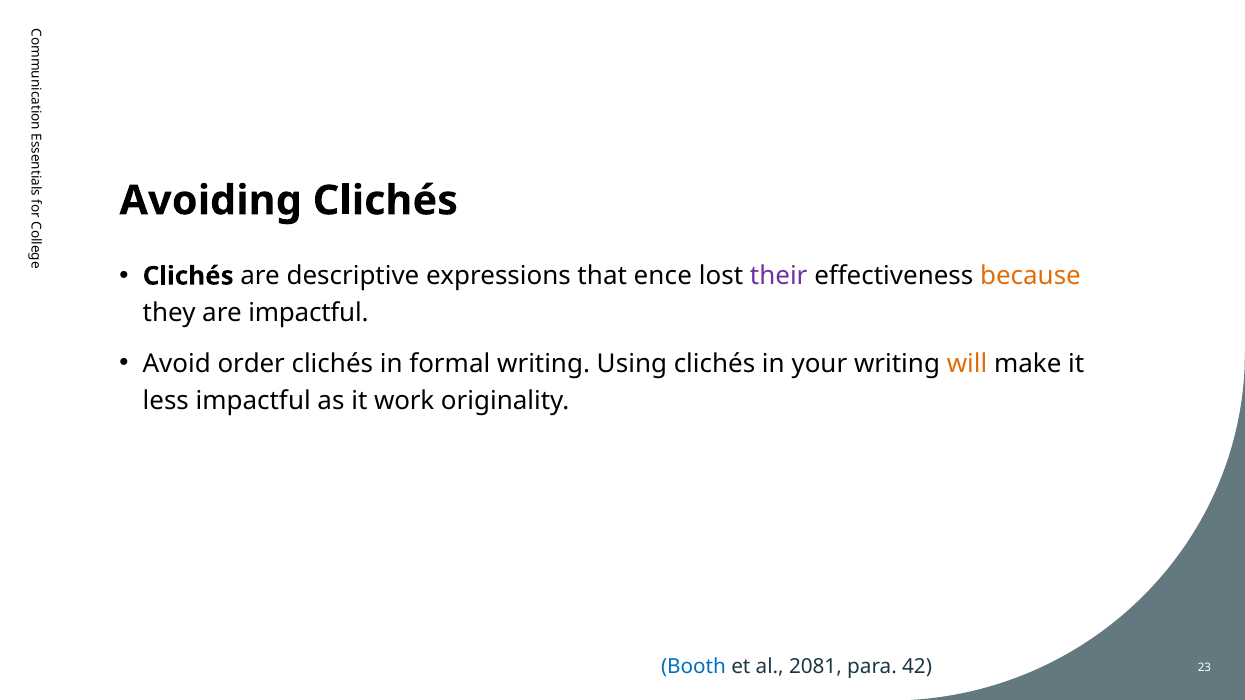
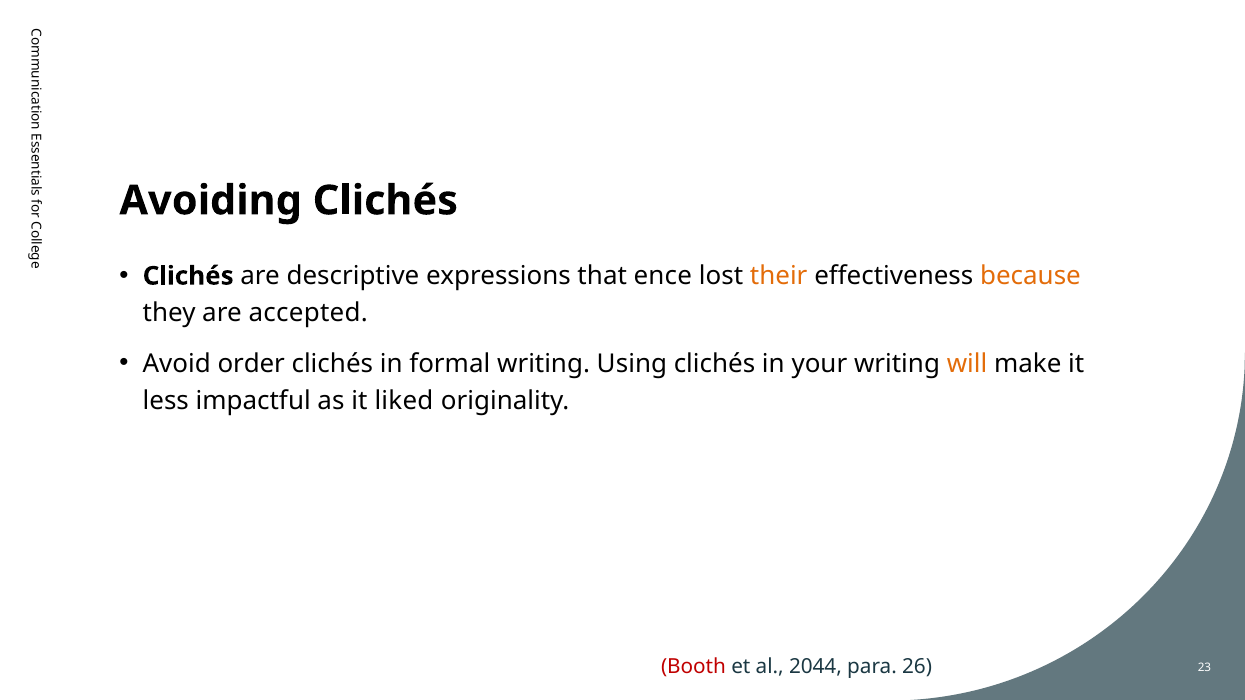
their colour: purple -> orange (779, 276)
are impactful: impactful -> accepted (308, 314)
work: work -> liked (404, 401)
Booth colour: blue -> red (693, 667)
2081: 2081 -> 2044 (815, 667)
42: 42 -> 26 (917, 667)
